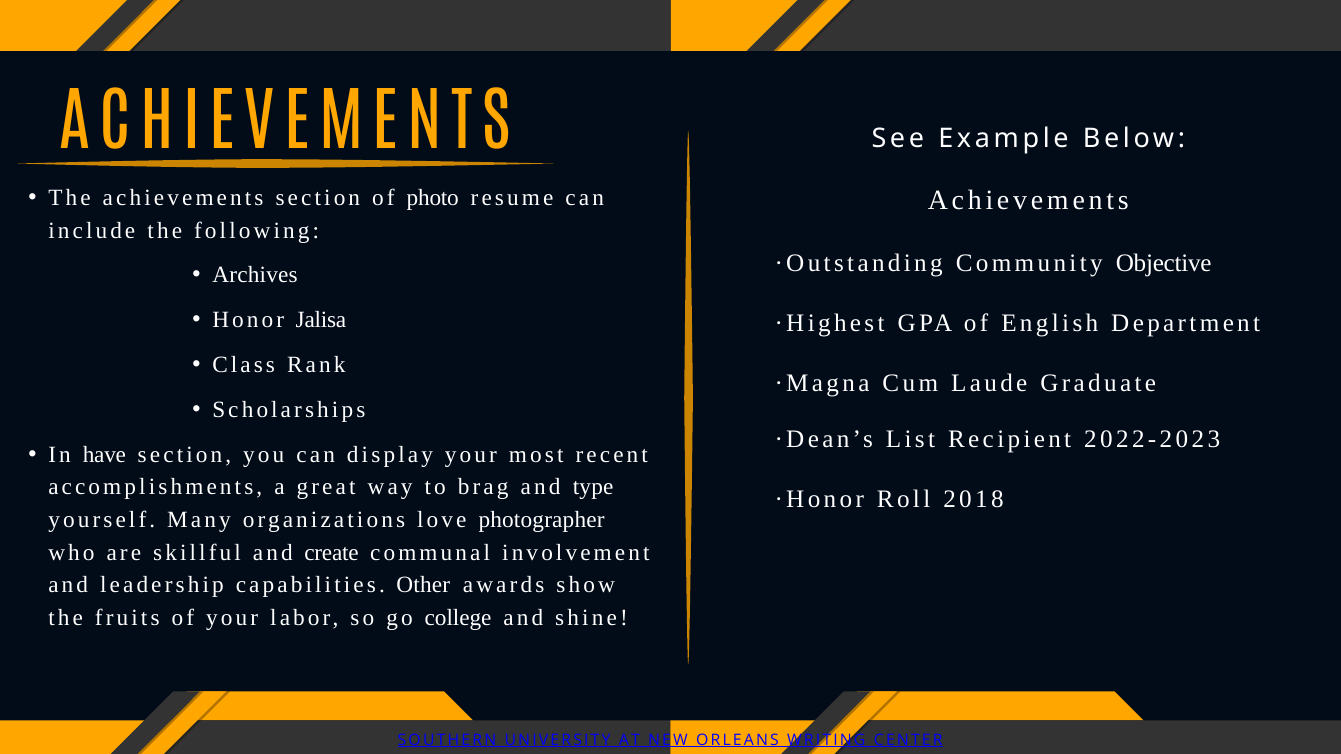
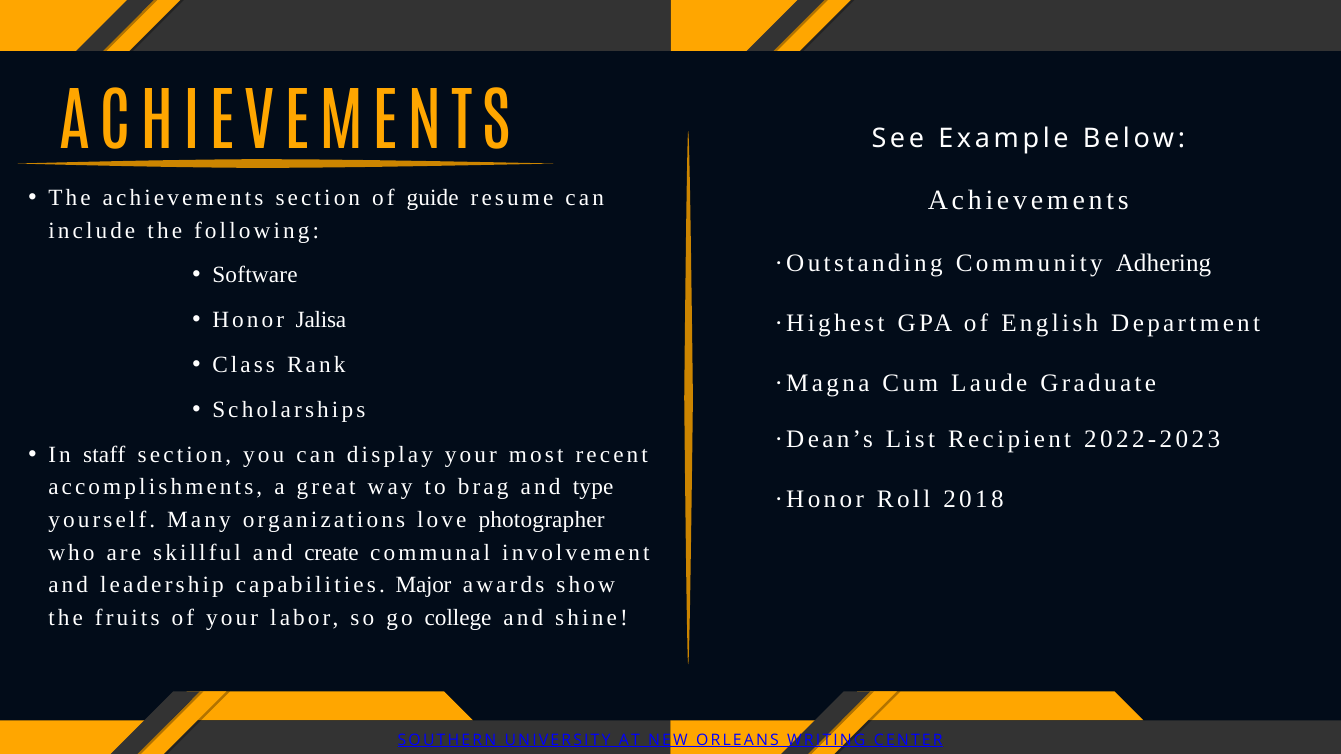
photo: photo -> guide (433, 198)
Objective: Objective -> Adhering (1164, 263)
Archives: Archives -> Software (255, 275)
have: have -> staff (104, 455)
Other: Other -> Major (424, 585)
